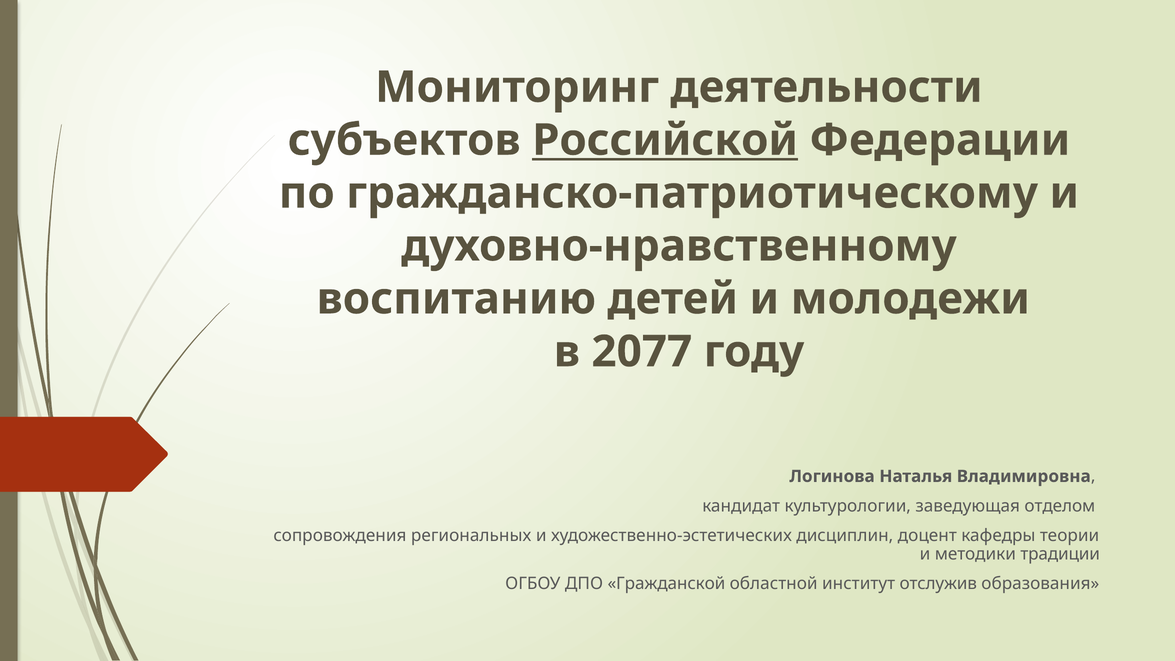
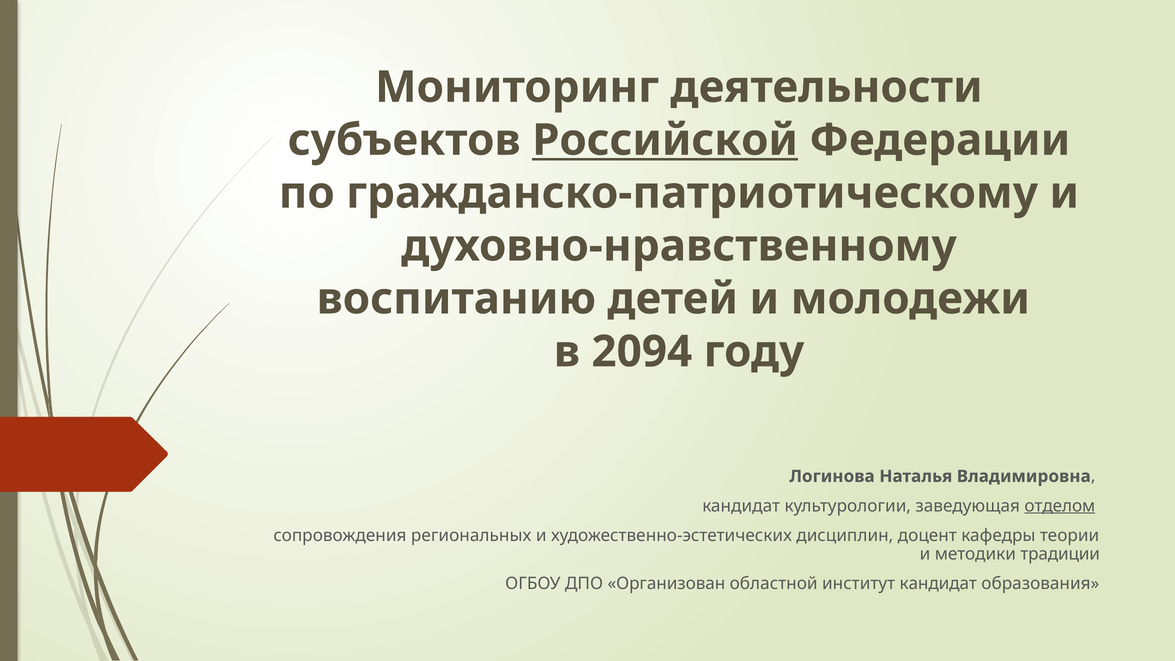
2077: 2077 -> 2094 (642, 352)
отделом underline: none -> present (1060, 506)
Гражданской: Гражданской -> Организован (666, 583)
институт отслужив: отслужив -> кандидат (938, 583)
